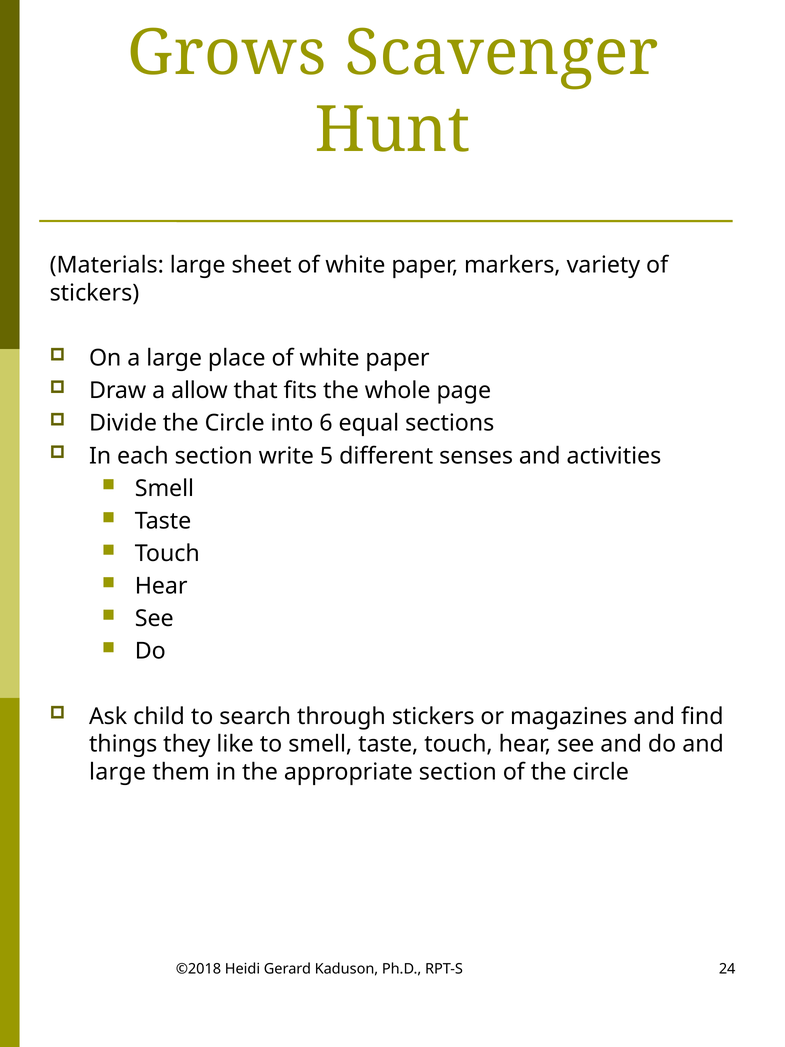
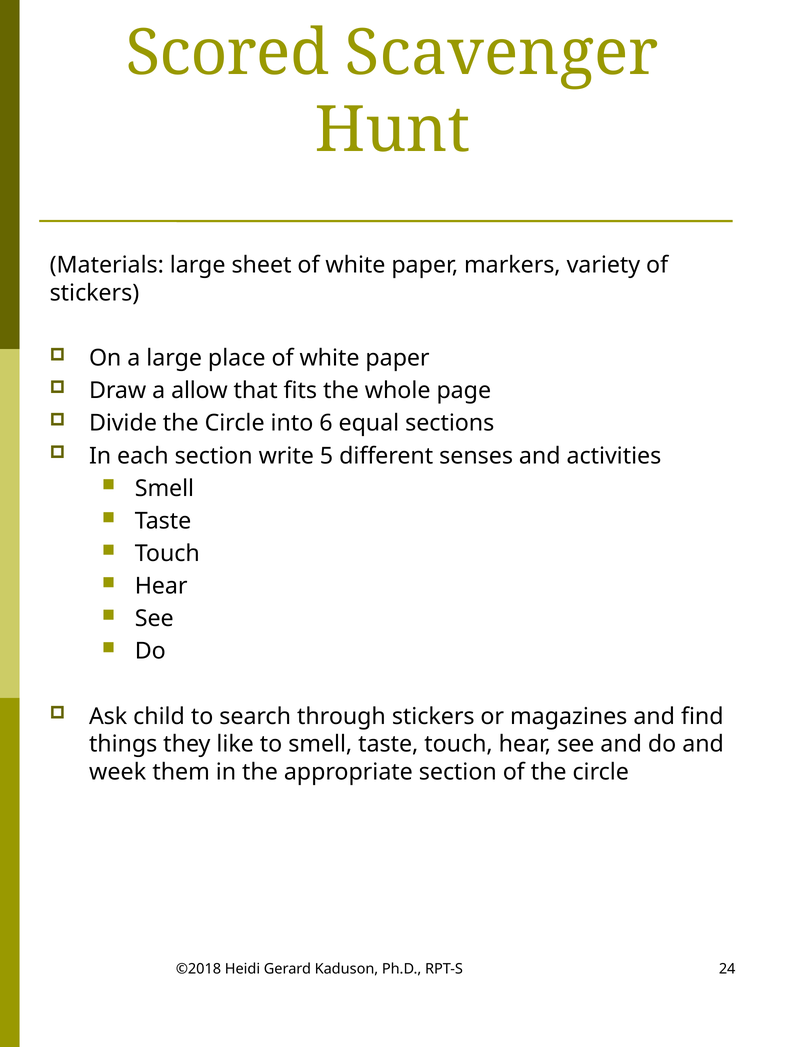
Grows: Grows -> Scored (228, 53)
large: large -> week (118, 772)
